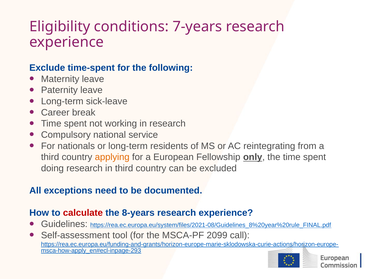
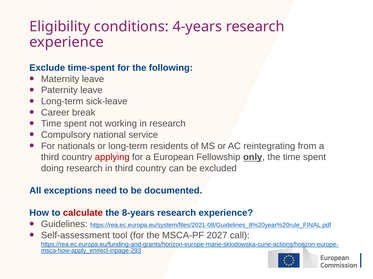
7-years: 7-years -> 4-years (197, 27)
applying colour: orange -> red (112, 158)
2099: 2099 -> 2027 (217, 236)
